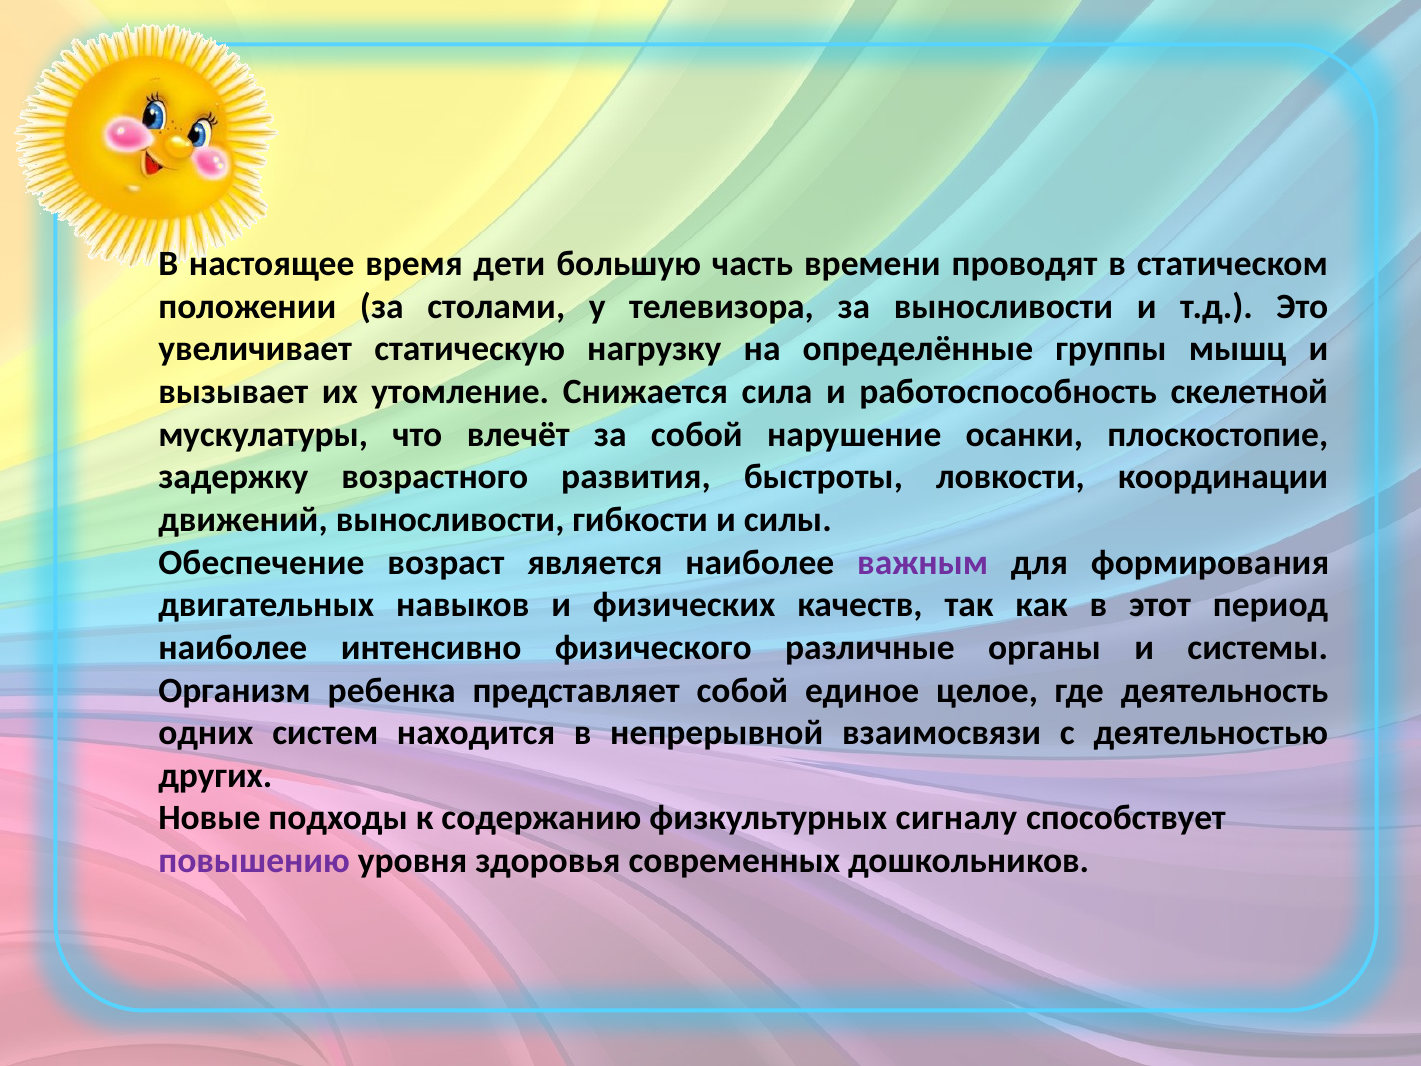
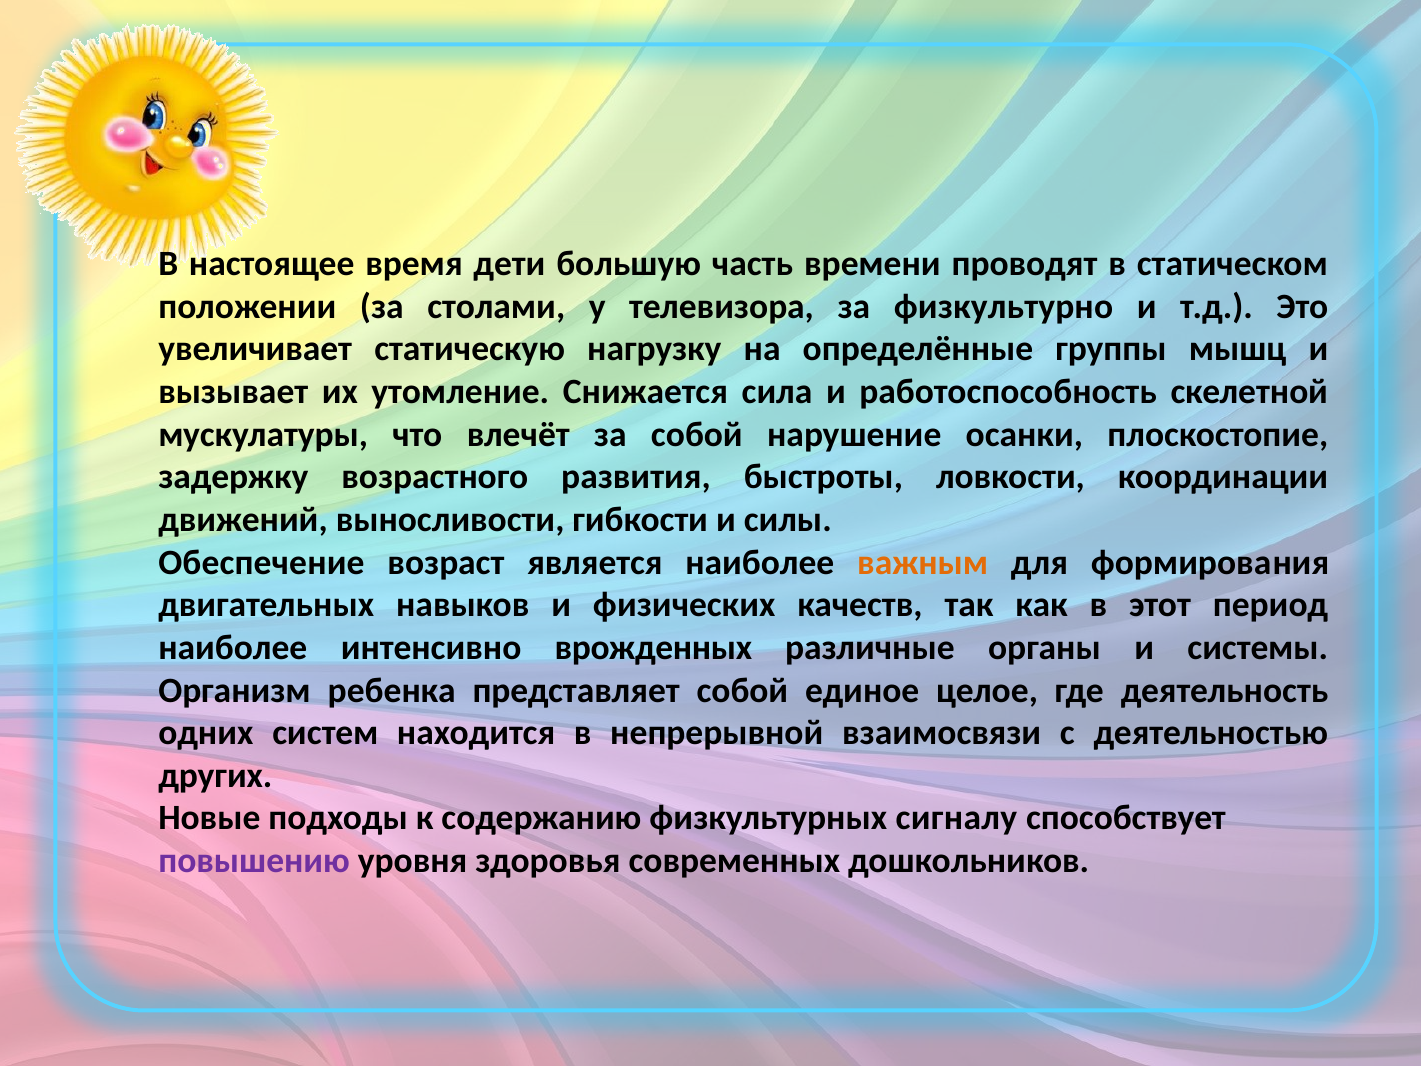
за выносливости: выносливости -> физкультурно (1003, 306)
важным colour: purple -> orange (923, 562)
физического: физического -> врожденных (653, 648)
